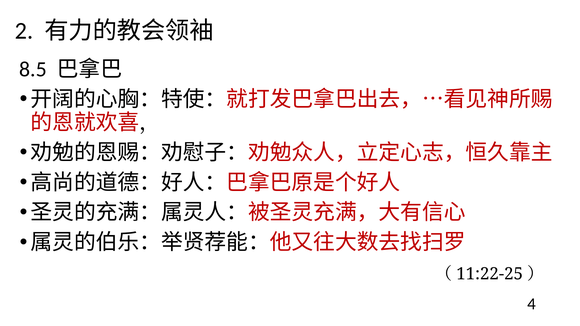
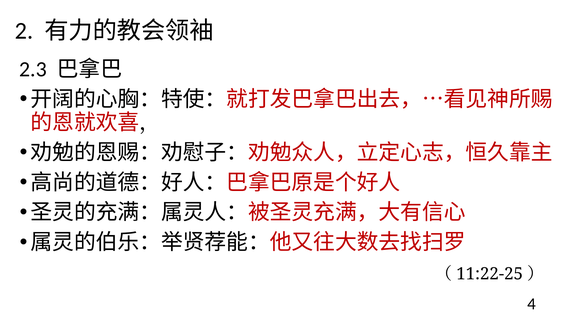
8.5: 8.5 -> 2.3 (33, 69)
